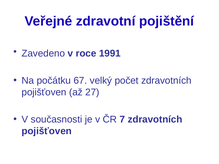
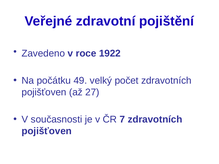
1991: 1991 -> 1922 (110, 53)
67: 67 -> 49 (80, 81)
